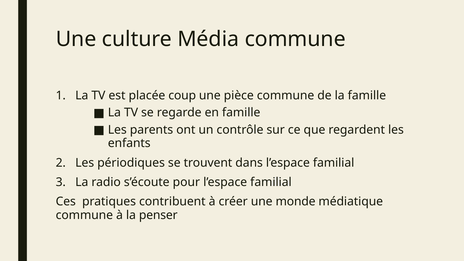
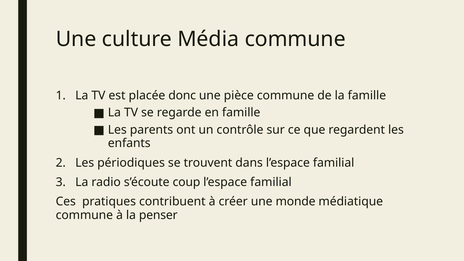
coup: coup -> donc (182, 96)
pour: pour -> coup (186, 182)
